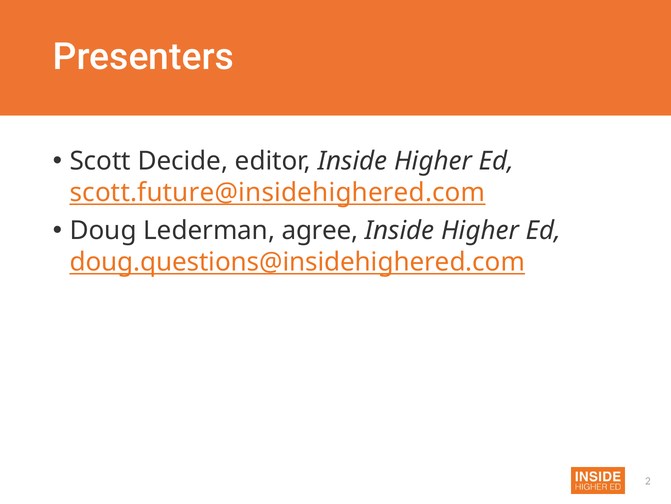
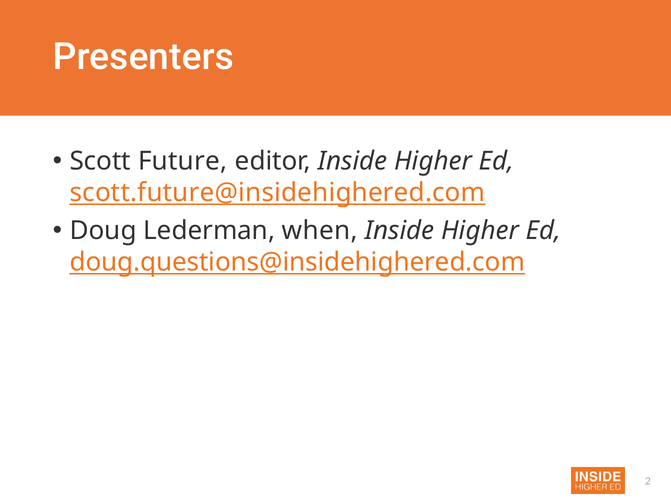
Decide: Decide -> Future (183, 161)
agree: agree -> when (320, 230)
